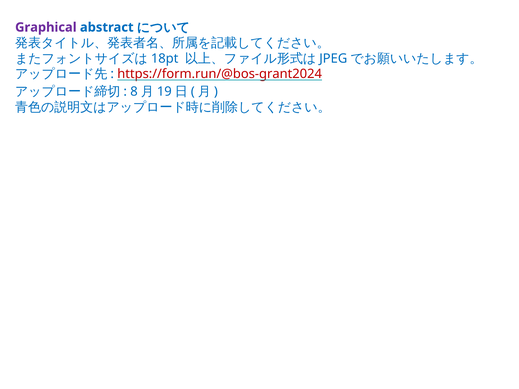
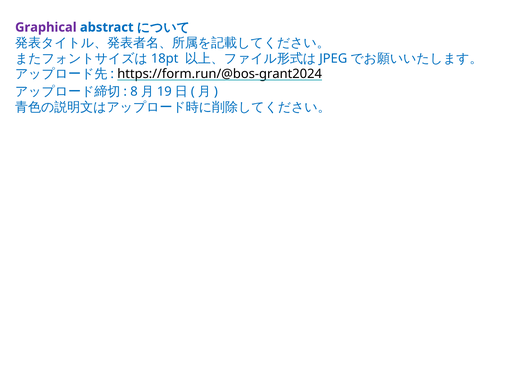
https://form.run/@bos-grant2024 colour: red -> black (220, 74)
